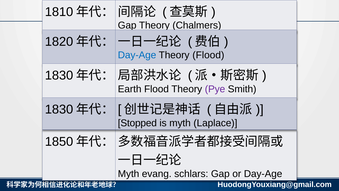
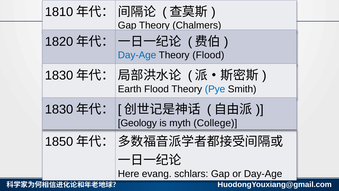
Pye colour: purple -> blue (215, 89)
Stopped: Stopped -> Geology (137, 123)
Laplace: Laplace -> College (215, 123)
Myth: Myth -> Here (129, 173)
